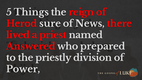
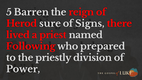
Things: Things -> Barren (31, 12)
News: News -> Signs (90, 24)
Answered: Answered -> Following (31, 46)
